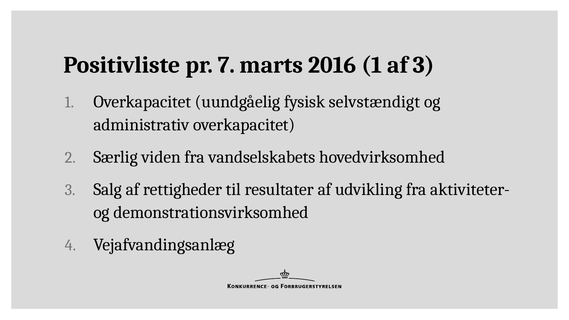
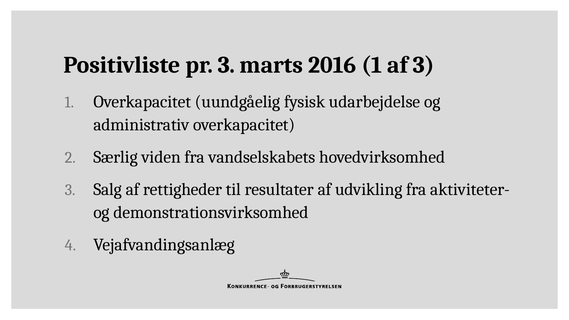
pr 7: 7 -> 3 (226, 65)
selvstændigt: selvstændigt -> udarbejdelse (375, 102)
